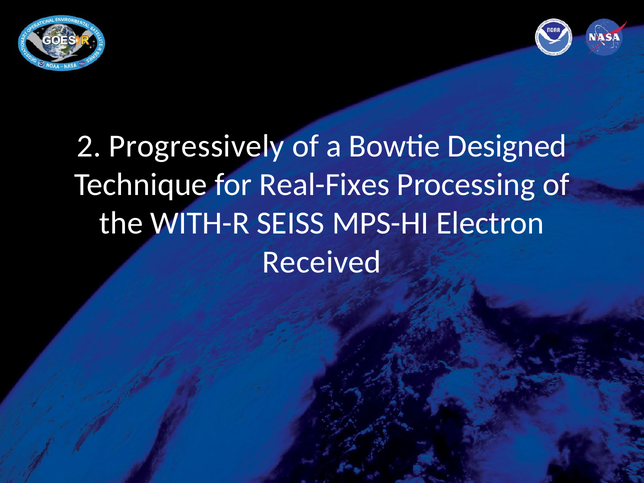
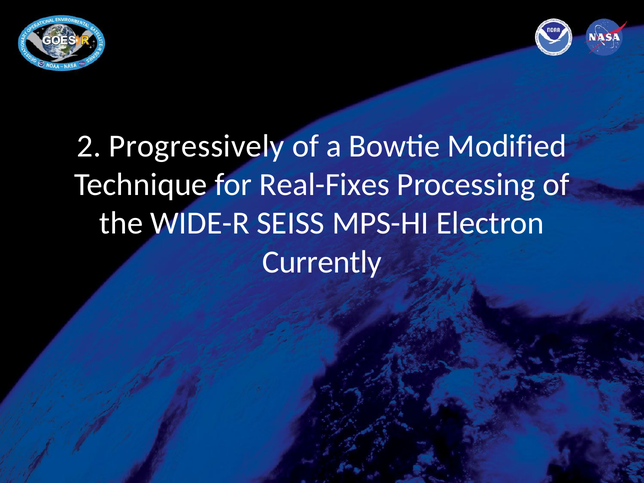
Designed: Designed -> Modified (507, 146)
WITH-R: WITH-R -> WIDE-R (200, 223)
Received: Received -> Currently (322, 262)
